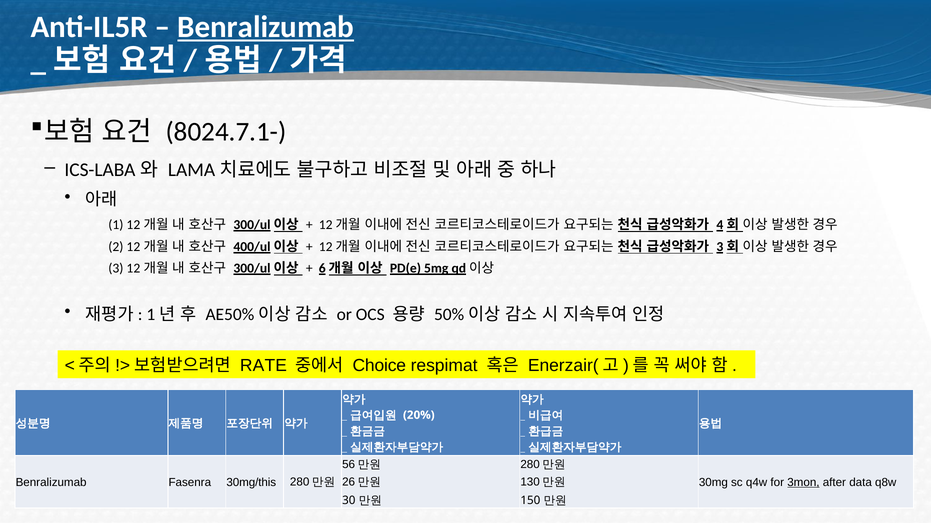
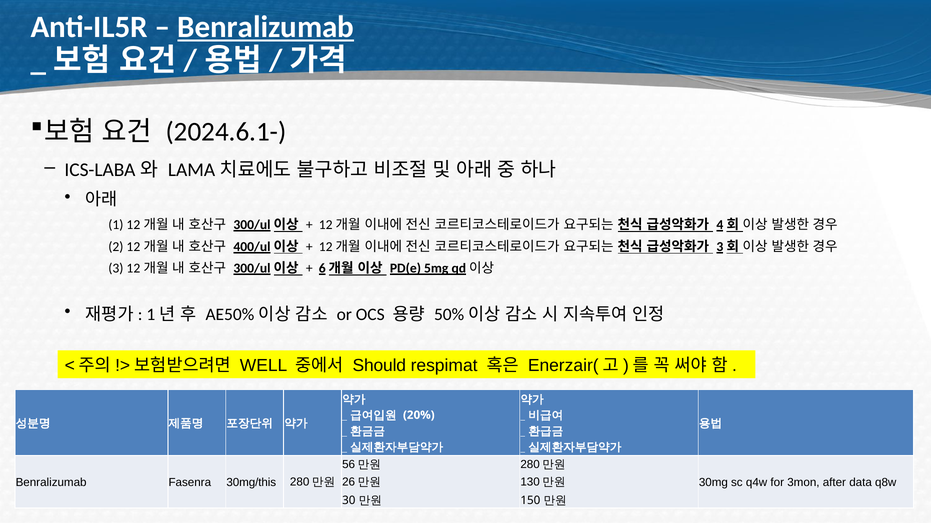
8024.7.1-: 8024.7.1- -> 2024.6.1- (226, 132)
RATE: RATE -> WELL (264, 366)
Choice: Choice -> Should (379, 366)
3mon underline: present -> none (803, 483)
